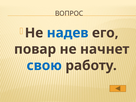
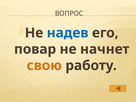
свою colour: blue -> orange (44, 66)
